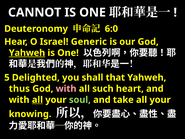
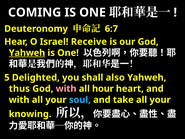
CANNOT: CANNOT -> COMING (35, 12)
6:0: 6:0 -> 6:7 (111, 29)
Generic: Generic -> Receive (89, 42)
that: that -> also (115, 77)
such: such -> hour (103, 89)
all underline: present -> none (37, 100)
soul colour: light green -> light blue (80, 100)
